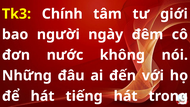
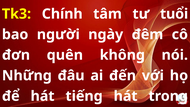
giới: giới -> tuổi (174, 14)
nước: nước -> quên (65, 55)
